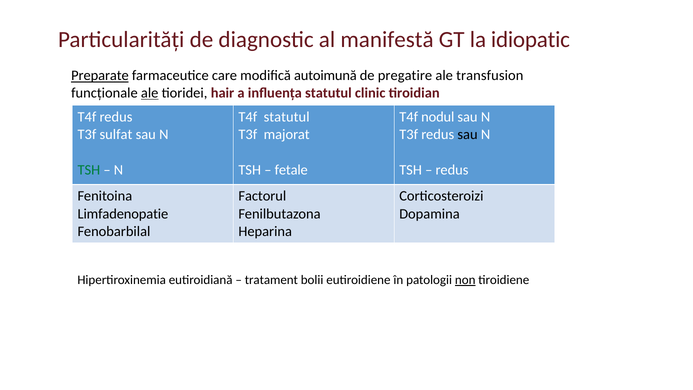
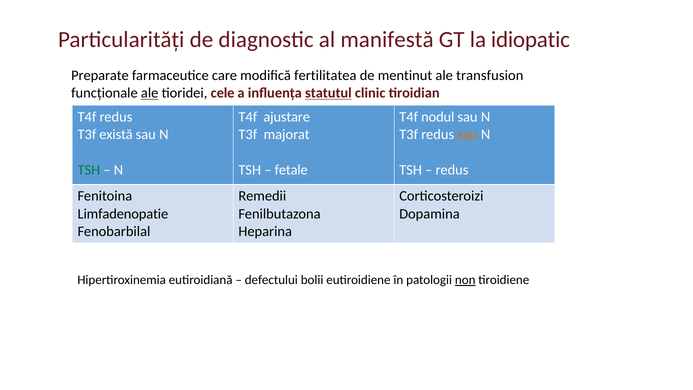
Preparate underline: present -> none (100, 76)
autoimună: autoimună -> fertilitatea (325, 76)
pregatire: pregatire -> mentinut (405, 76)
hair: hair -> cele (223, 93)
statutul underline: none -> present (328, 93)
T4f statutul: statutul -> ajustare (287, 117)
sulfat: sulfat -> există (116, 135)
sau colour: black -> orange (468, 135)
Factorul: Factorul -> Remedii (262, 196)
tratament: tratament -> defectului (271, 280)
